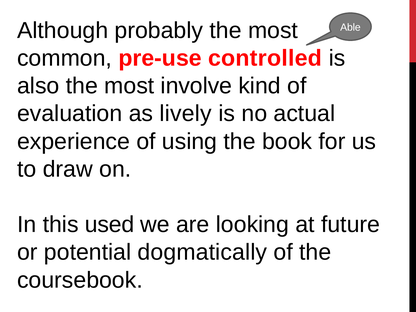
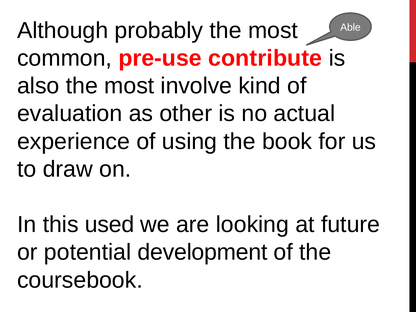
controlled: controlled -> contribute (265, 58)
lively: lively -> other (186, 114)
dogmatically: dogmatically -> development (203, 252)
